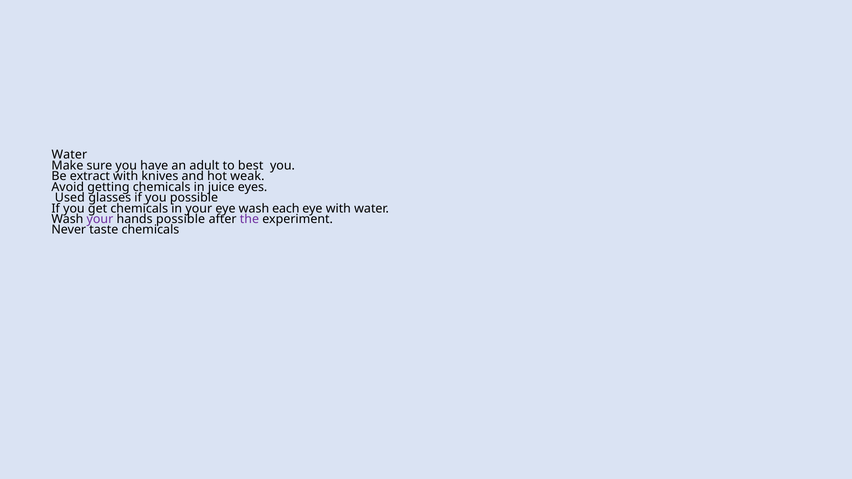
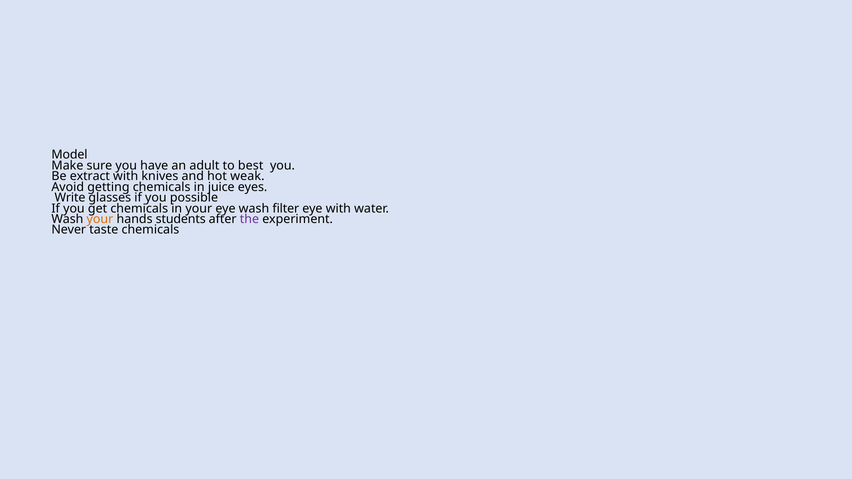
Water: Water -> Model (69, 155)
Used: Used -> Write (70, 198)
each: each -> filter (286, 209)
your colour: purple -> orange (100, 219)
hands possible: possible -> students (181, 219)
